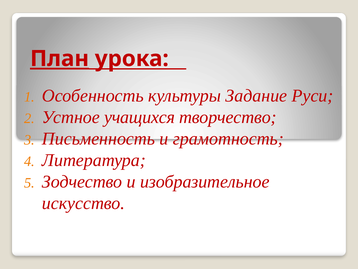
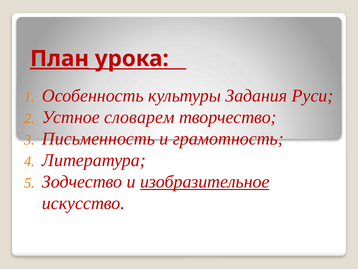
Задание: Задание -> Задания (256, 96)
учащихся: учащихся -> словарем (139, 117)
изобразительное underline: none -> present (205, 181)
